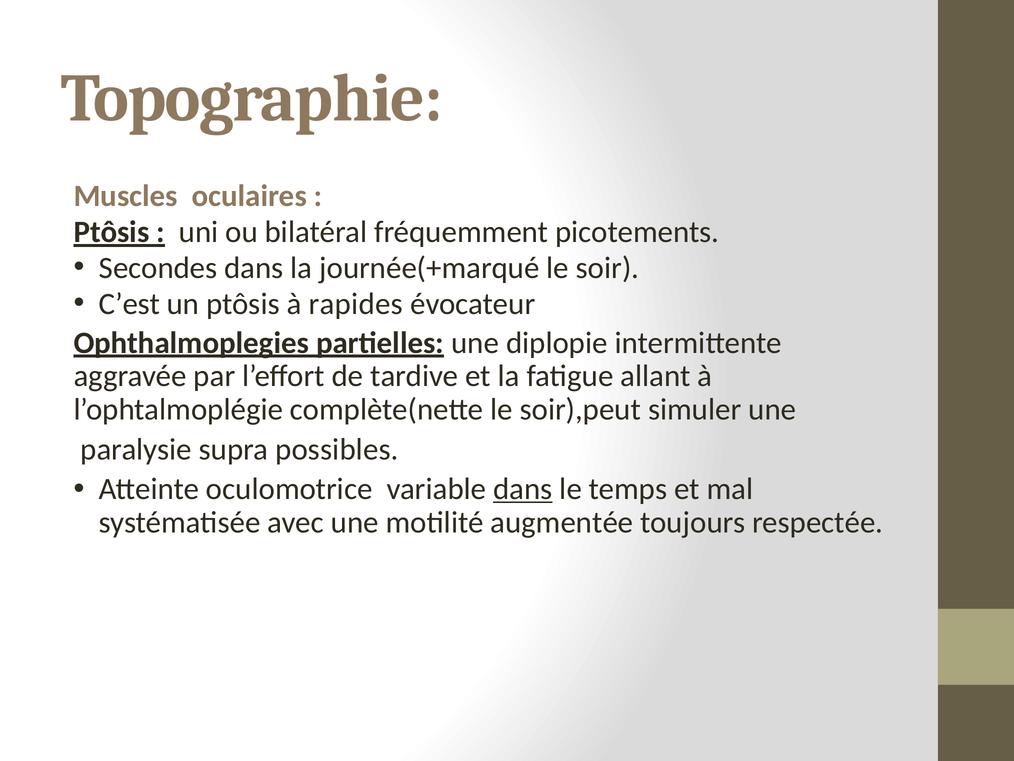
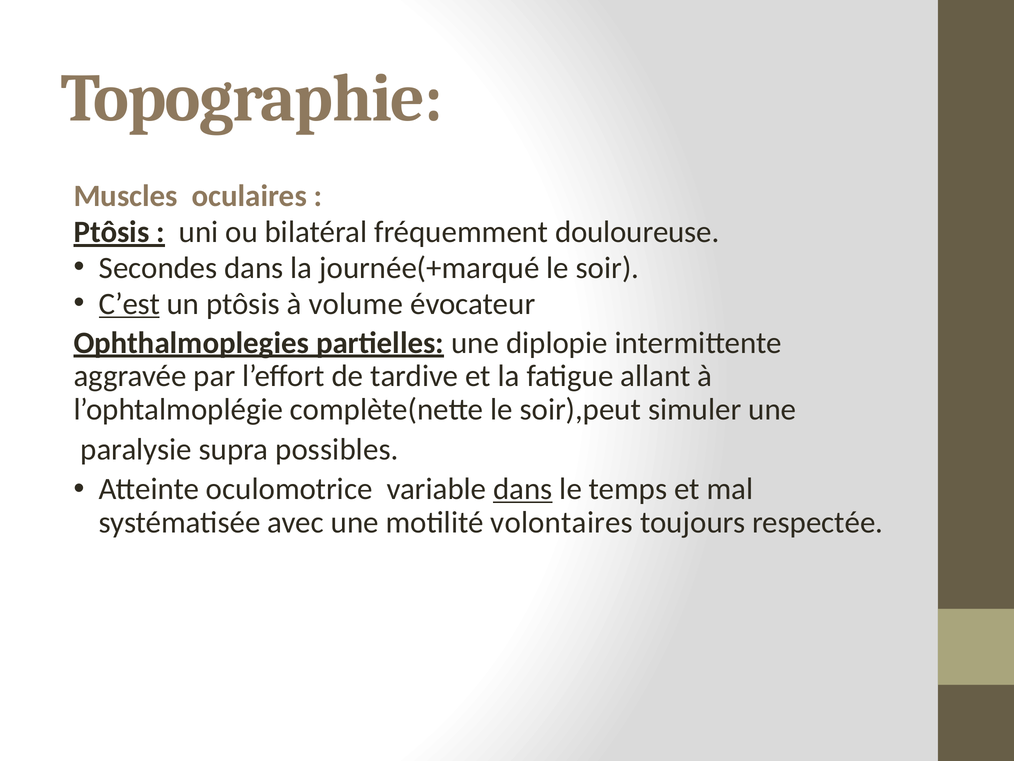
picotements: picotements -> douloureuse (637, 232)
C’est underline: none -> present (129, 304)
rapides: rapides -> volume (356, 304)
augmentée: augmentée -> volontaires (562, 522)
